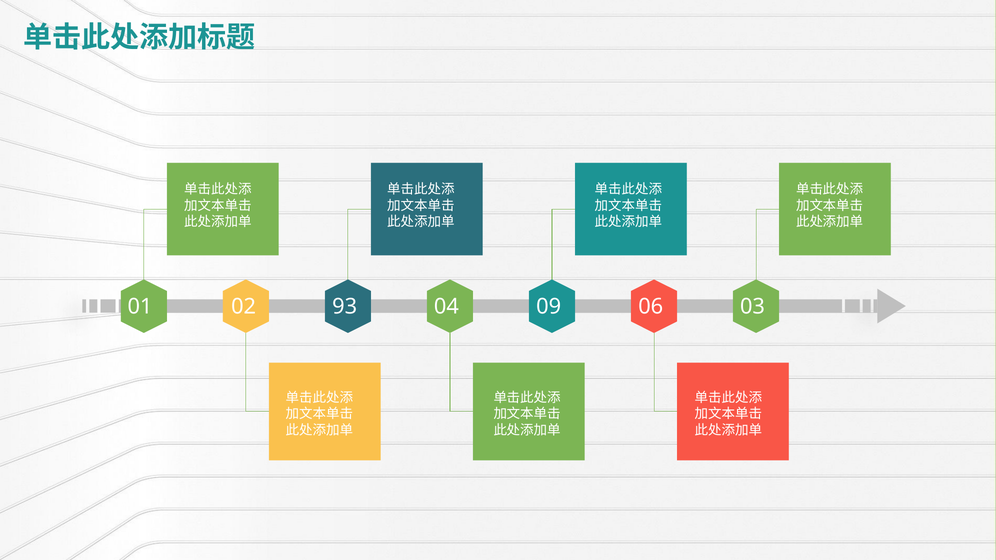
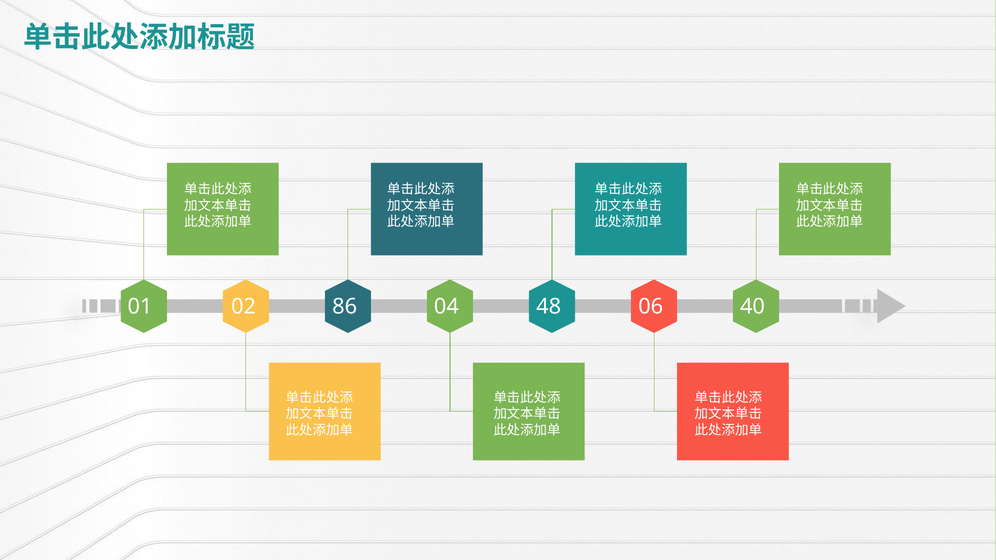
93: 93 -> 86 (345, 307)
09: 09 -> 48 (549, 307)
03: 03 -> 40 (752, 307)
